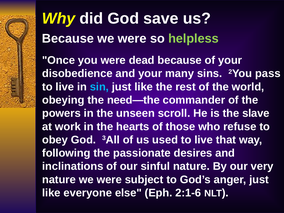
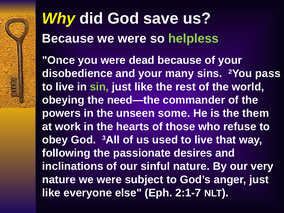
sin colour: light blue -> light green (99, 87)
scroll: scroll -> some (174, 113)
slave: slave -> them (256, 113)
2:1-6: 2:1-6 -> 2:1-7 (188, 193)
